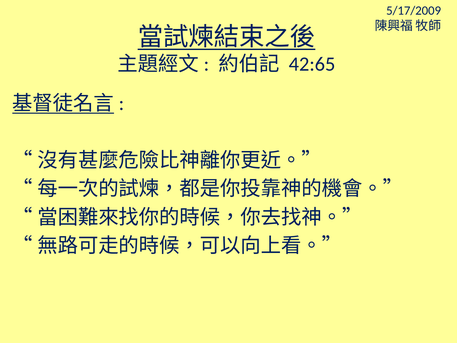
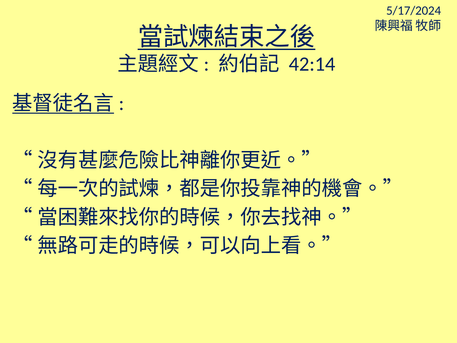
5/17/2009: 5/17/2009 -> 5/17/2024 (414, 11)
42:65: 42:65 -> 42:14 (312, 64)
